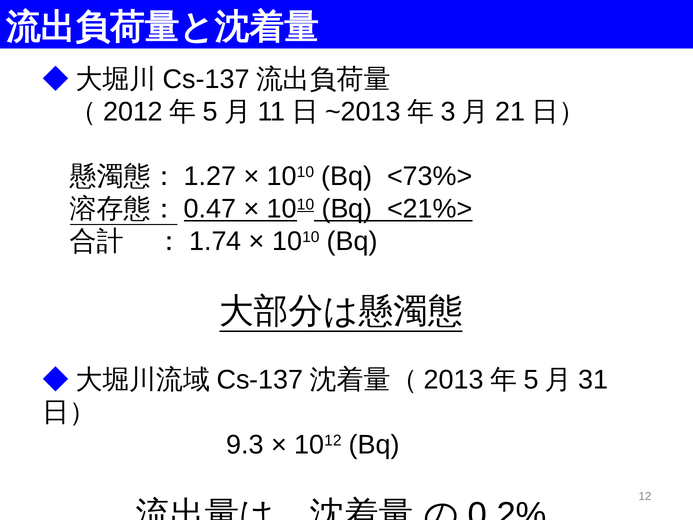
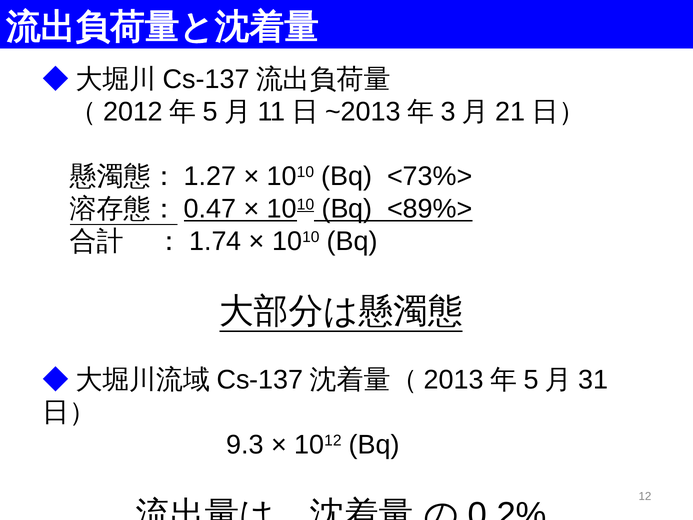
<21%>: <21%> -> <89%> (430, 209)
